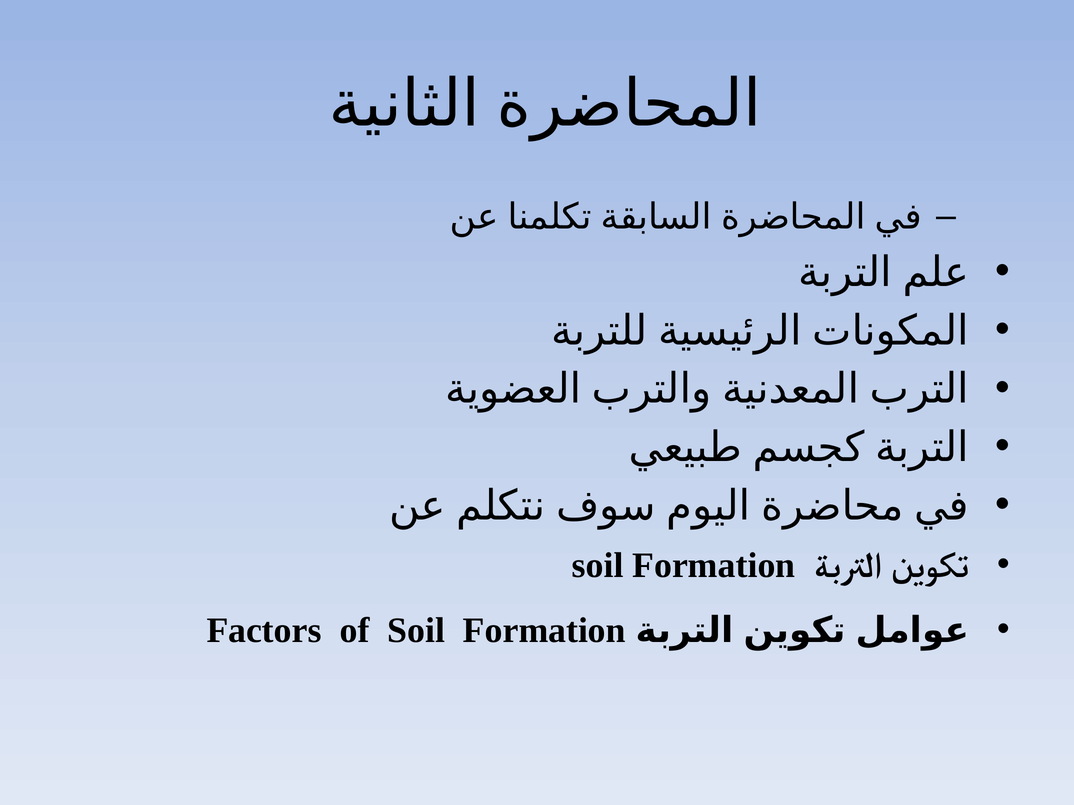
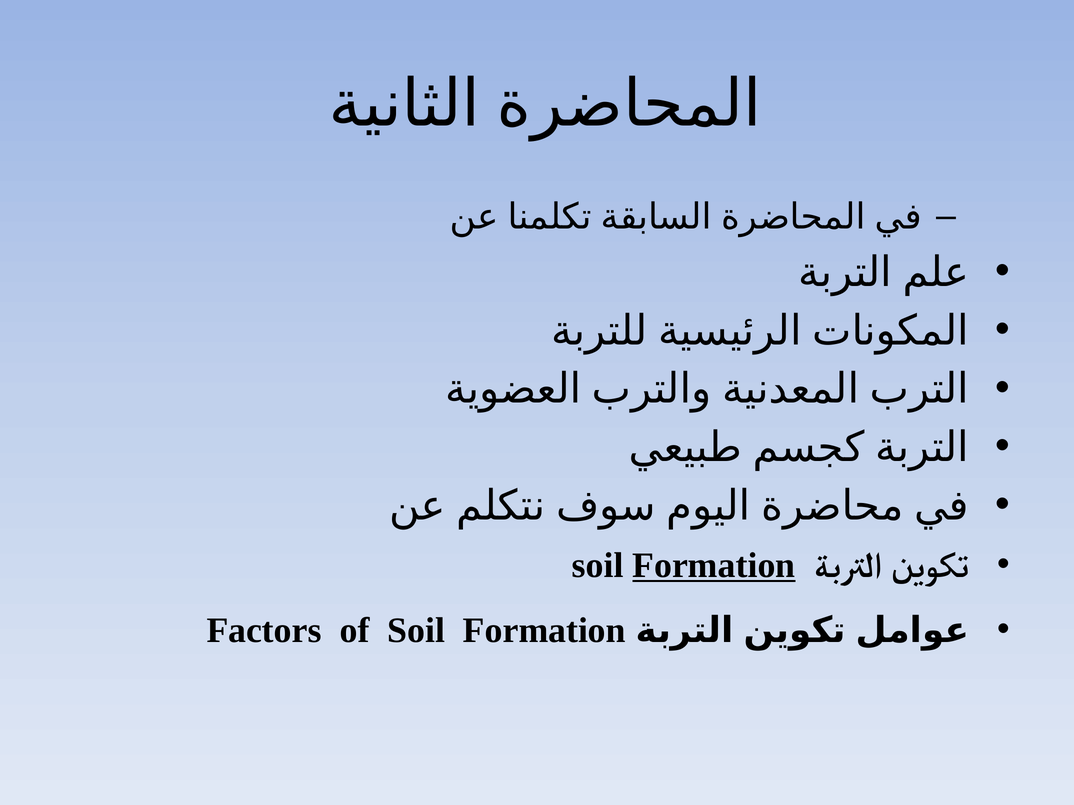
Formation underline: none -> present (714, 566)
